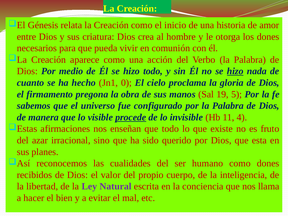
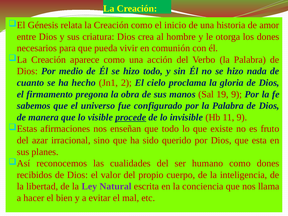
hizo underline: present -> none (235, 71)
0: 0 -> 2 (126, 83)
19 5: 5 -> 9 (237, 94)
11 4: 4 -> 9 (242, 117)
